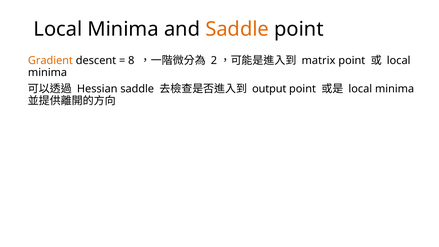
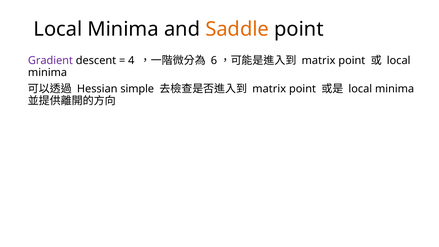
Gradient colour: orange -> purple (50, 61)
8: 8 -> 4 (131, 61)
2: 2 -> 6 (214, 61)
Hessian saddle: saddle -> simple (137, 89)
output: output -> matrix (269, 89)
